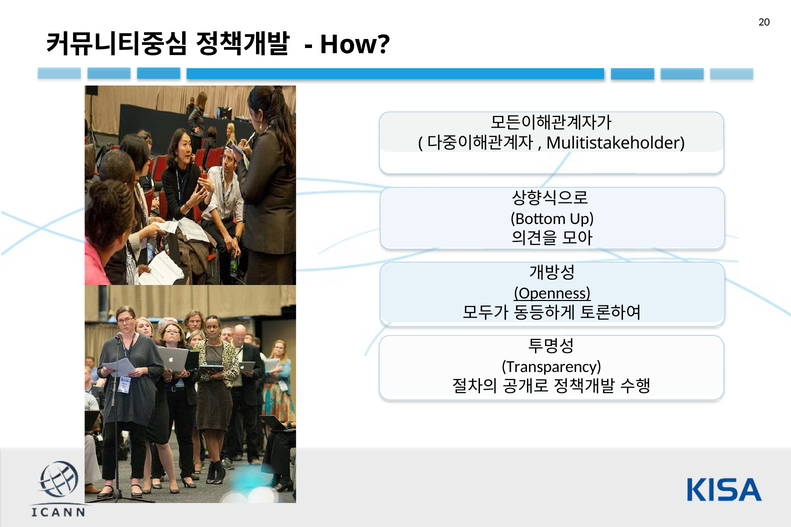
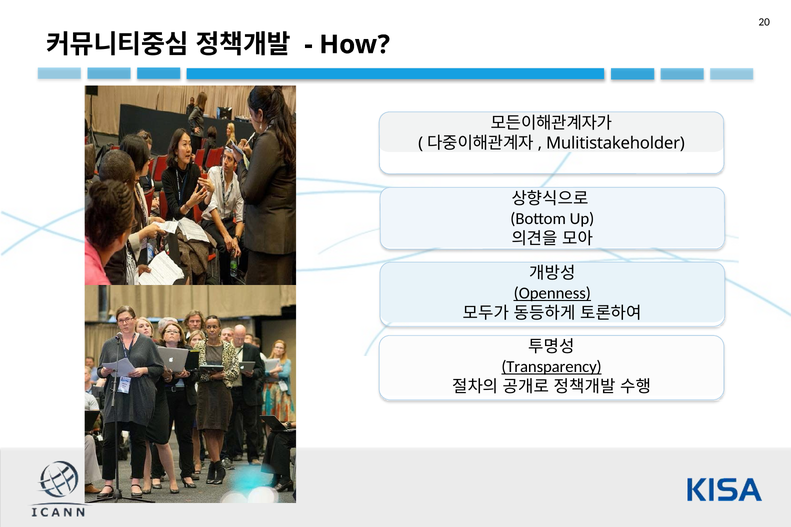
Transparency underline: none -> present (552, 367)
